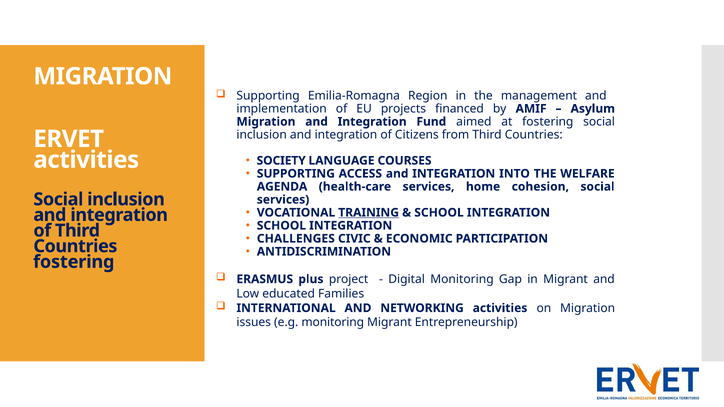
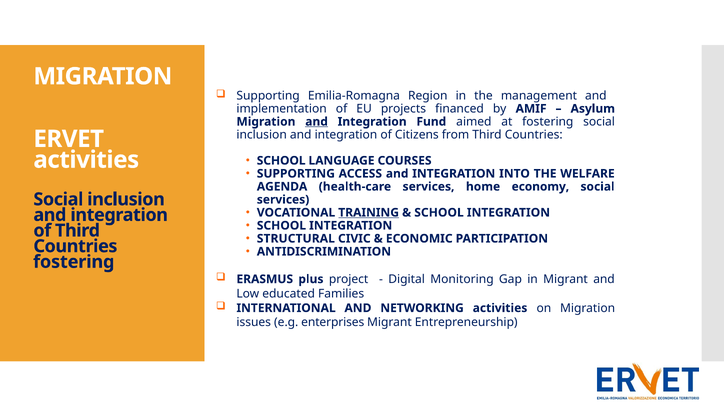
and underline: none -> present (317, 122)
SOCIETY: SOCIETY -> SCHOOL (281, 161)
cohesion: cohesion -> economy (540, 187)
CHALLENGES: CHALLENGES -> STRUCTURAL (296, 239)
e.g monitoring: monitoring -> enterprises (333, 323)
